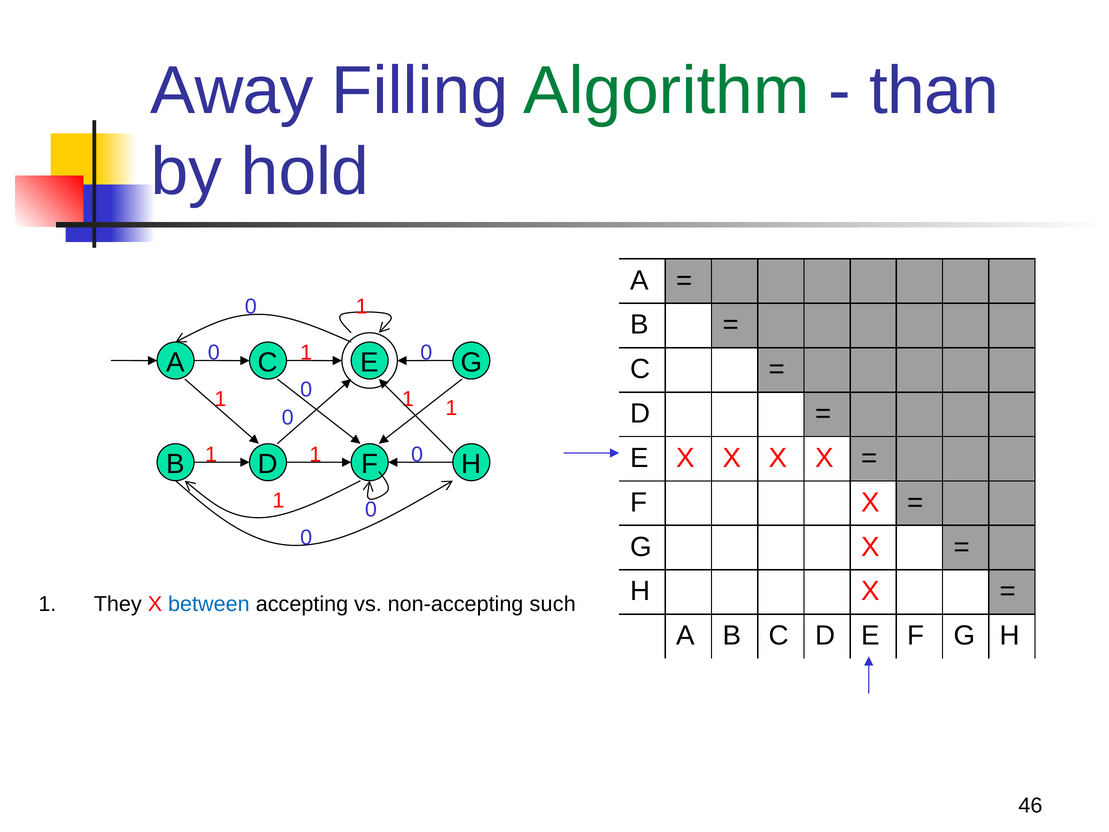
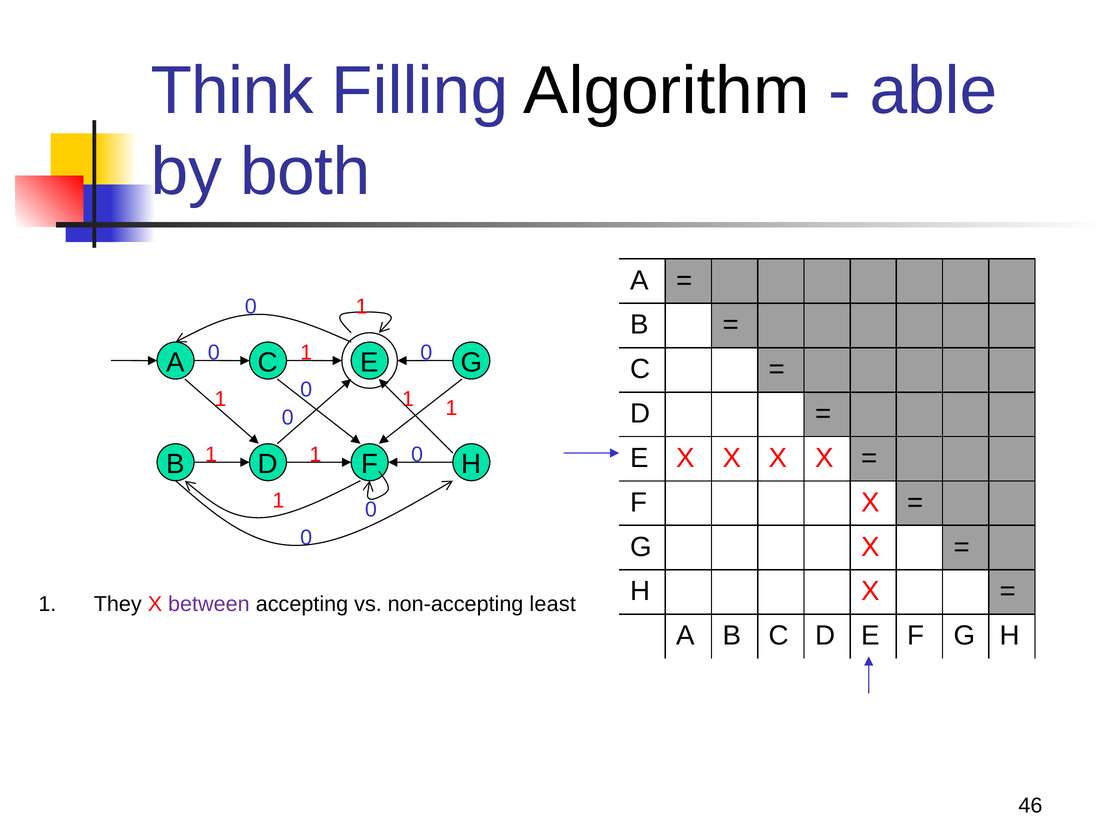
Away: Away -> Think (232, 91)
Algorithm colour: green -> black (666, 91)
than: than -> able (934, 91)
hold: hold -> both (305, 172)
between colour: blue -> purple (209, 604)
such: such -> least (553, 604)
